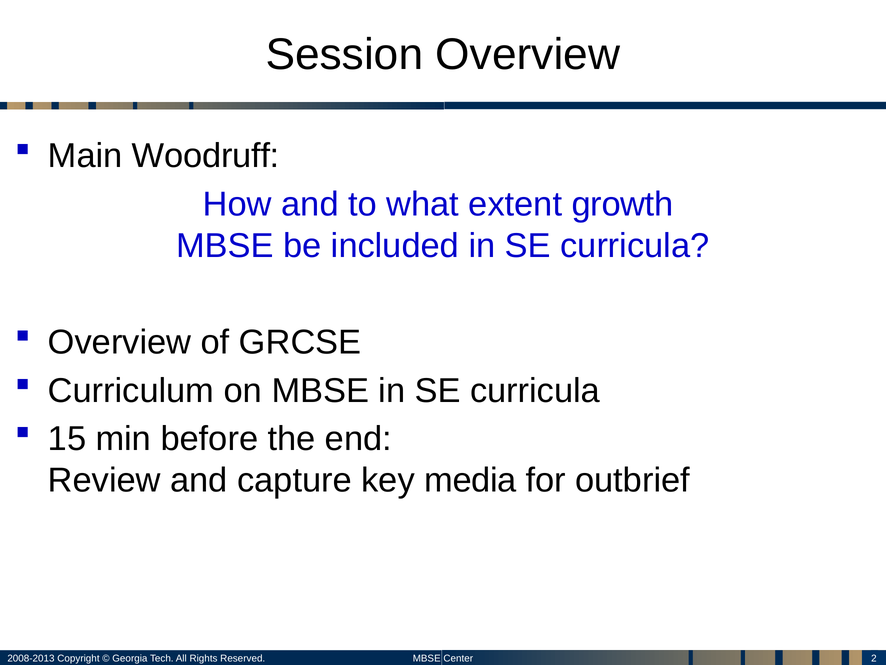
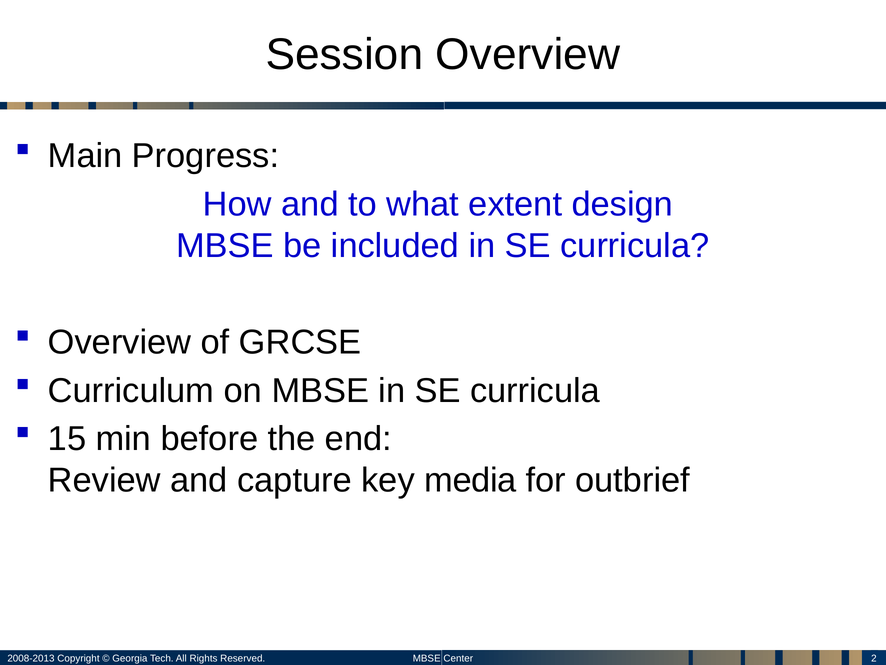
Woodruff: Woodruff -> Progress (206, 156)
growth: growth -> design (622, 204)
